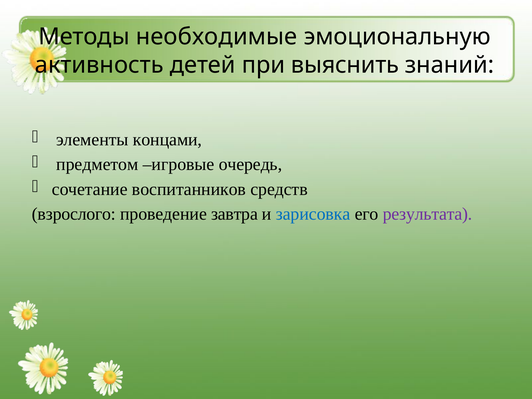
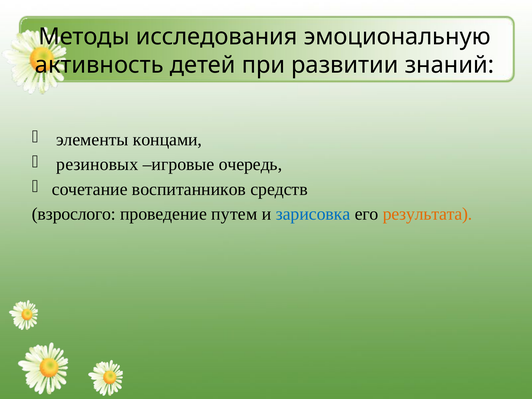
необходимые: необходимые -> исследования (217, 37)
выяснить: выяснить -> развитии (345, 65)
предметом: предметом -> резиновых (97, 164)
завтра: завтра -> путем (234, 214)
результата colour: purple -> orange (427, 214)
